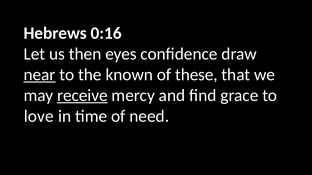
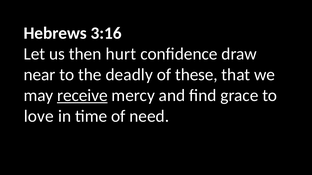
0:16: 0:16 -> 3:16 (106, 33)
eyes: eyes -> hurt (121, 54)
near underline: present -> none (40, 75)
known: known -> deadly (129, 75)
